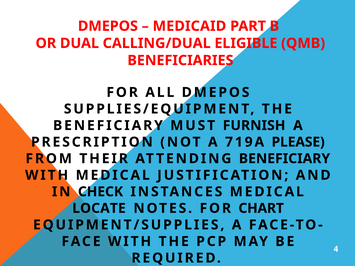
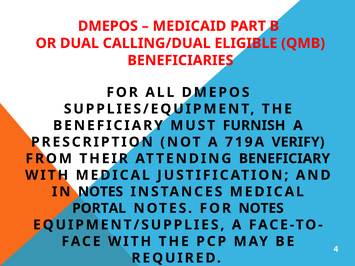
PLEASE: PLEASE -> VERIFY (298, 142)
IN CHECK: CHECK -> NOTES (101, 192)
LOCATE: LOCATE -> PORTAL (99, 208)
FOR CHART: CHART -> NOTES (261, 208)
